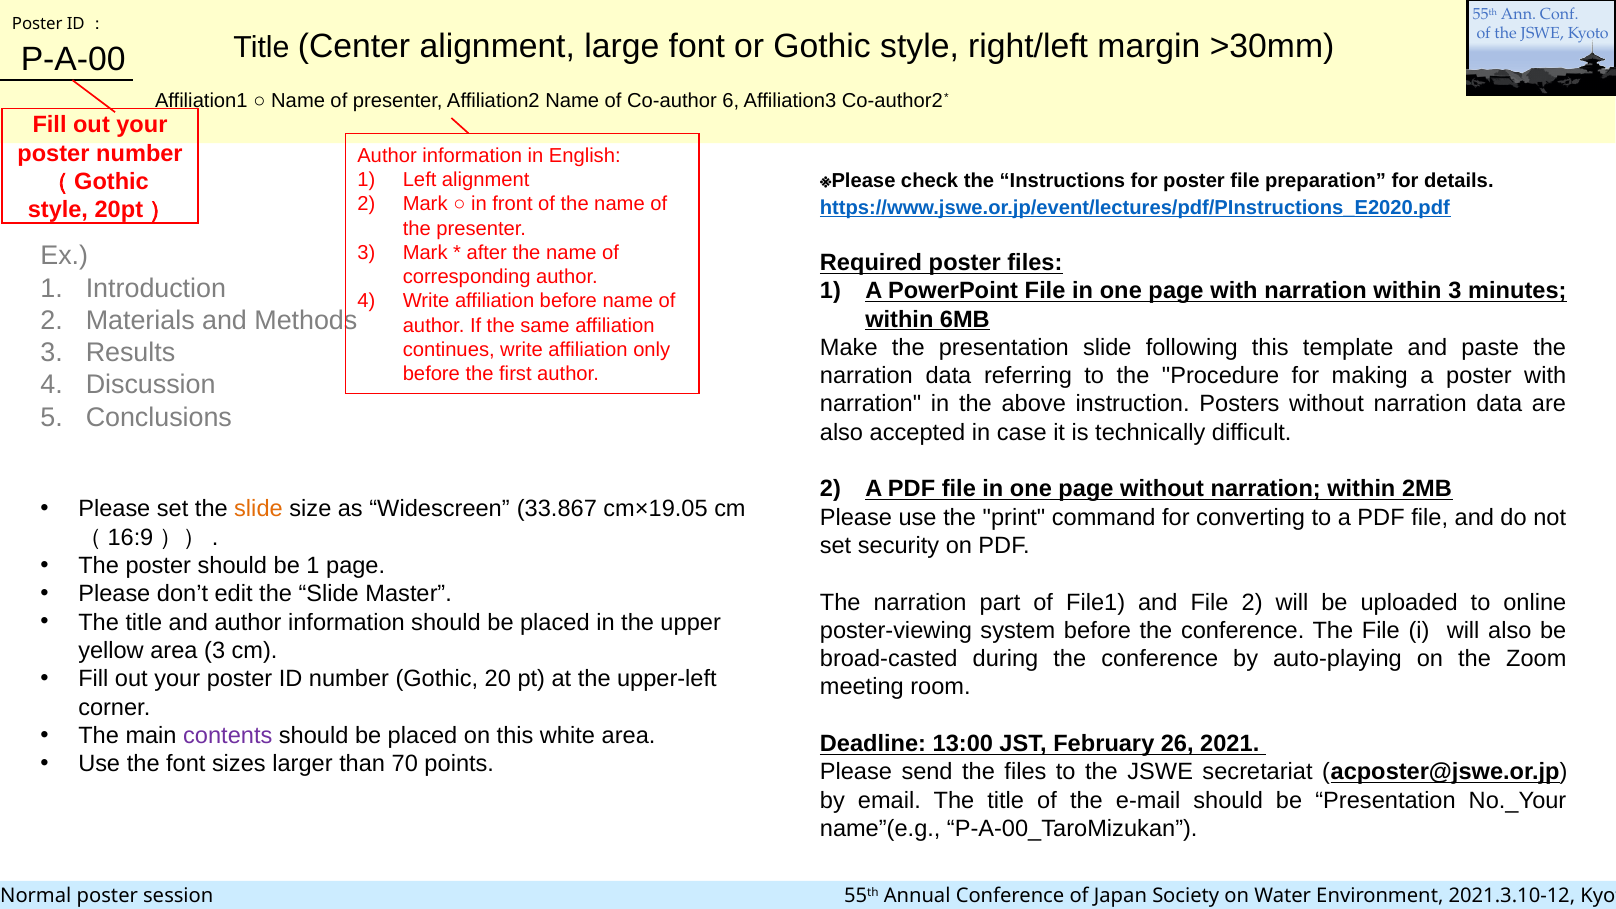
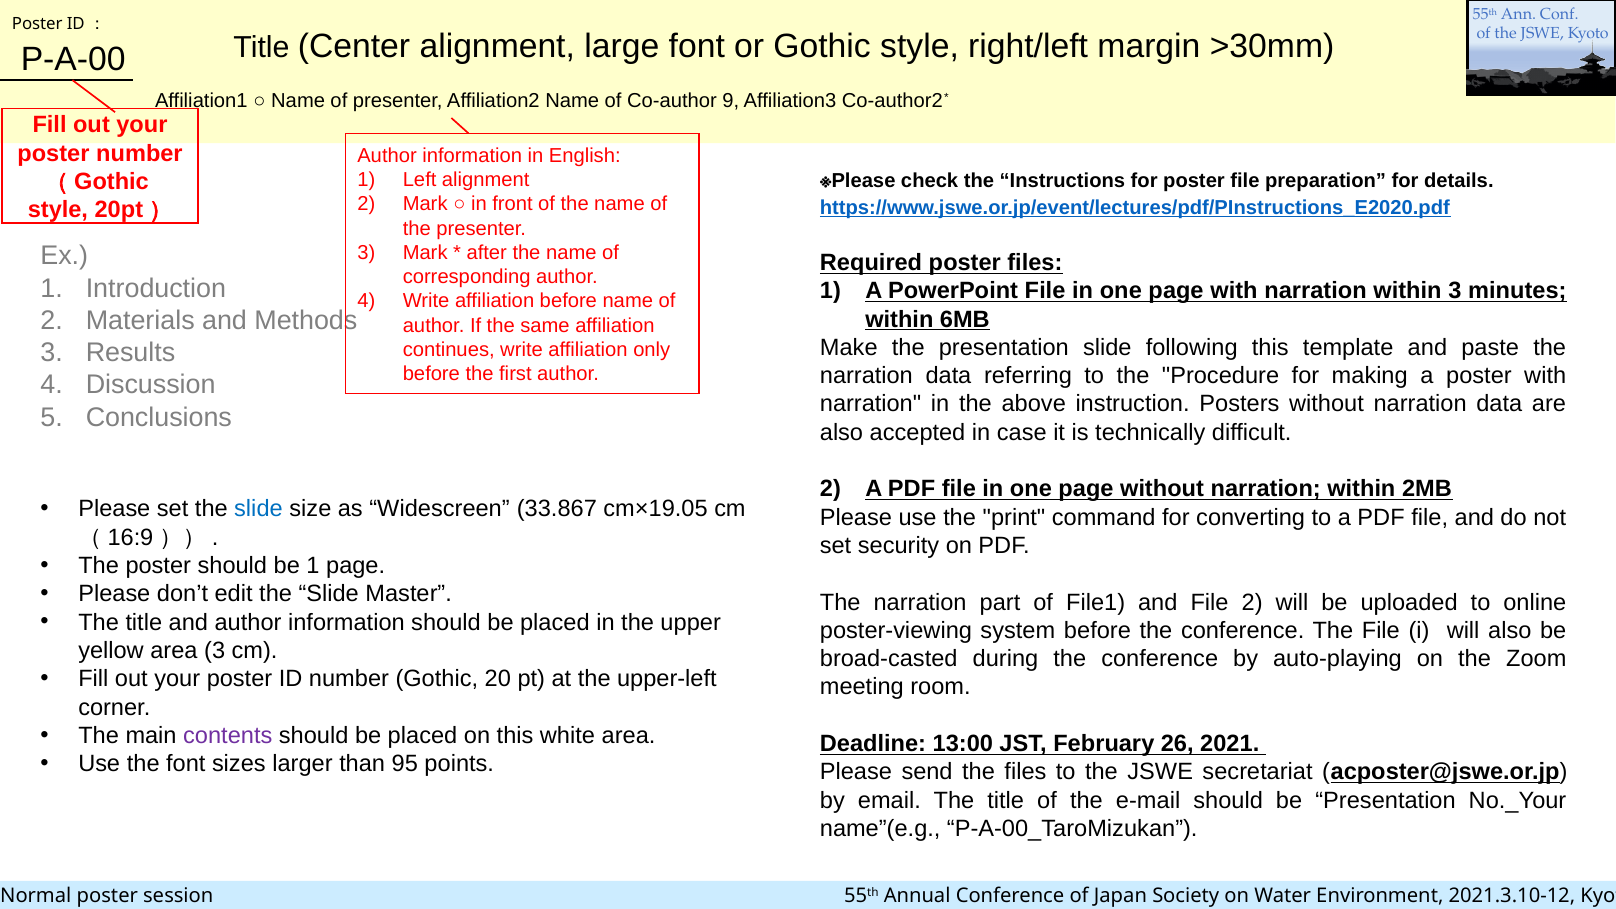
6: 6 -> 9 (731, 101)
slide colour: orange -> blue (258, 509)
70: 70 -> 95 (405, 764)
